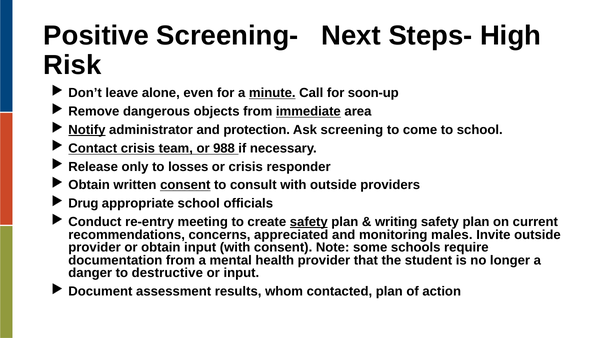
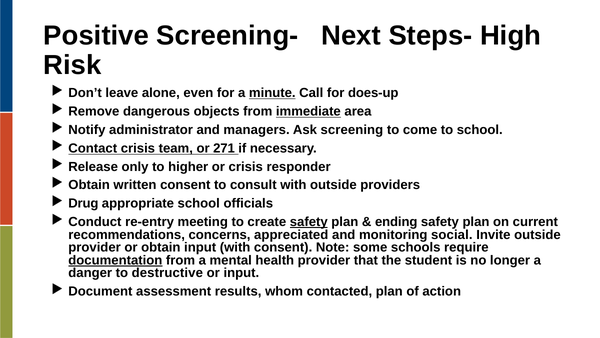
soon-up: soon-up -> does-up (373, 93)
Notify underline: present -> none (87, 130)
protection: protection -> managers (257, 130)
988: 988 -> 271 (224, 148)
losses: losses -> higher (188, 166)
consent underline: present -> none (185, 185)
writing: writing -> ending (396, 222)
males: males -> social (452, 234)
documentation underline: none -> present (115, 260)
